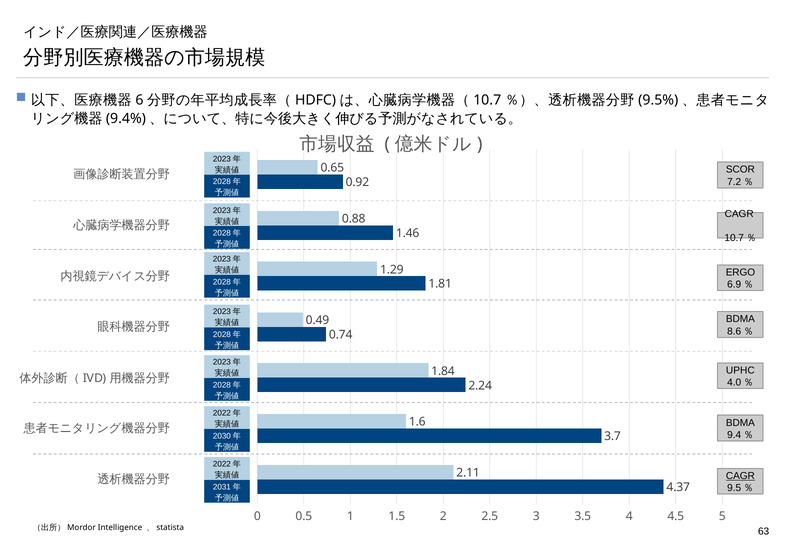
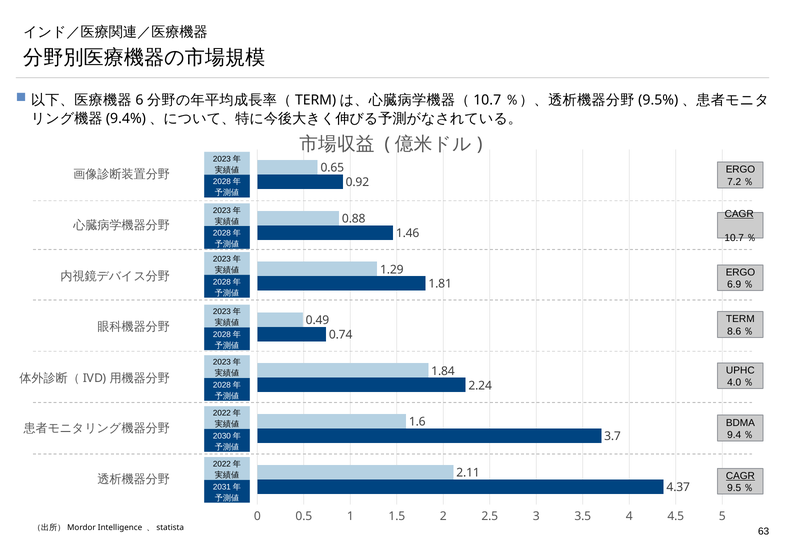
HDFC: HDFC -> TERM (316, 100)
SCOR: SCOR -> ERGO (740, 170)
CAGR underline: none -> present (739, 214)
BDMA: BDMA -> TERM (740, 319)
